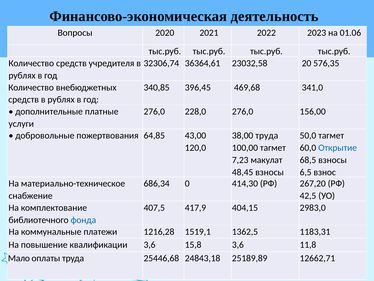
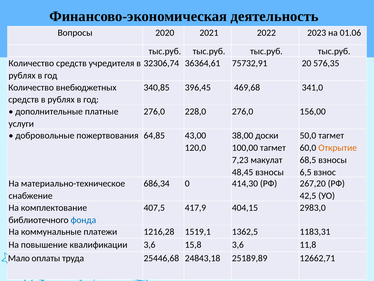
23032,58: 23032,58 -> 75732,91 (250, 63)
38,00 труда: труда -> доски (267, 135)
Открытие colour: blue -> orange (338, 148)
